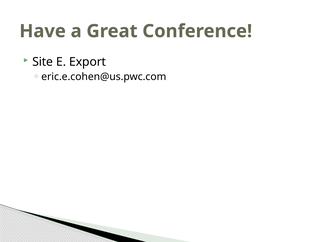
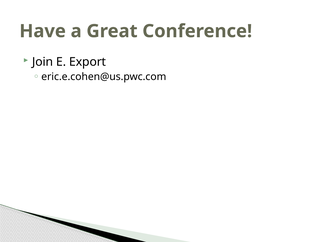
Site: Site -> Join (43, 62)
